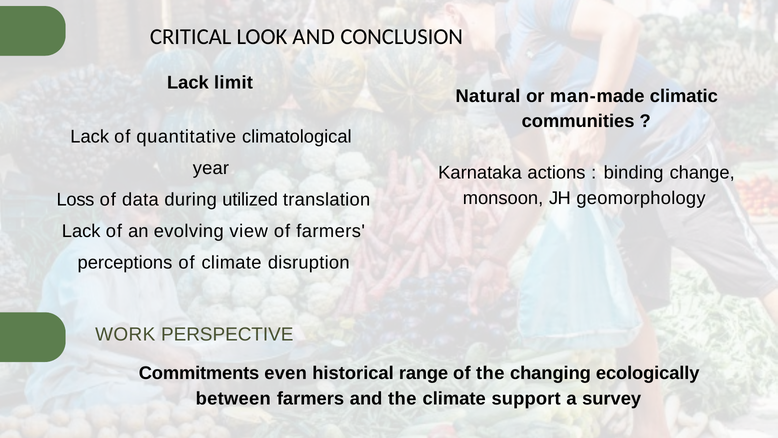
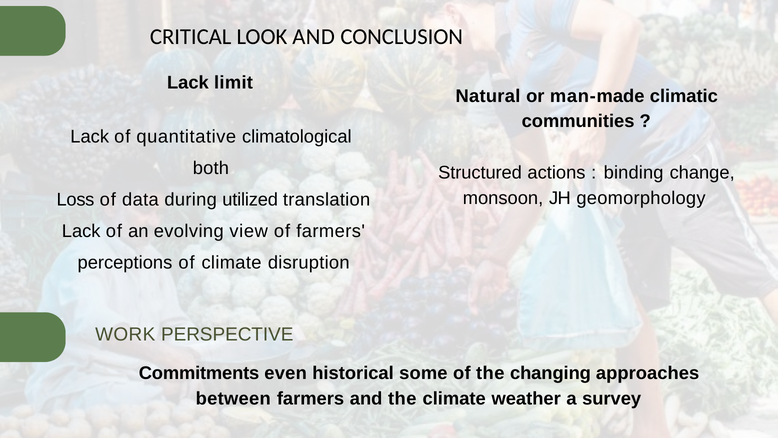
year: year -> both (211, 168)
Karnataka: Karnataka -> Structured (480, 172)
range: range -> some (423, 373)
ecologically: ecologically -> approaches (648, 373)
support: support -> weather (526, 398)
